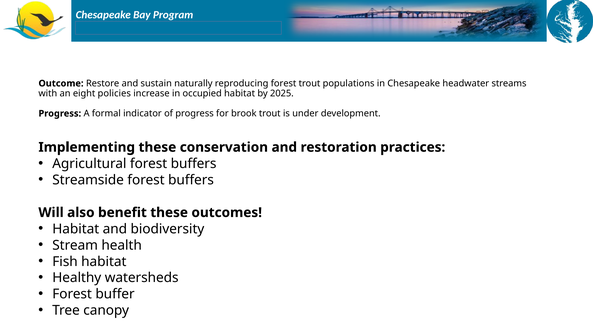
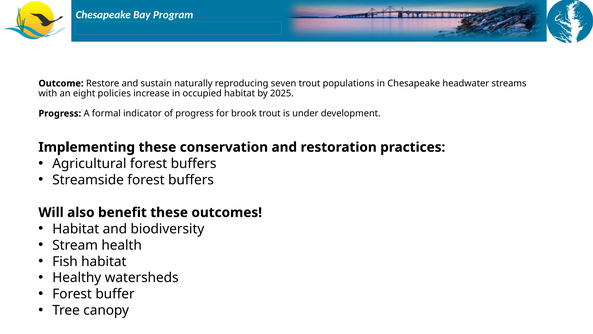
reproducing forest: forest -> seven (284, 83)
